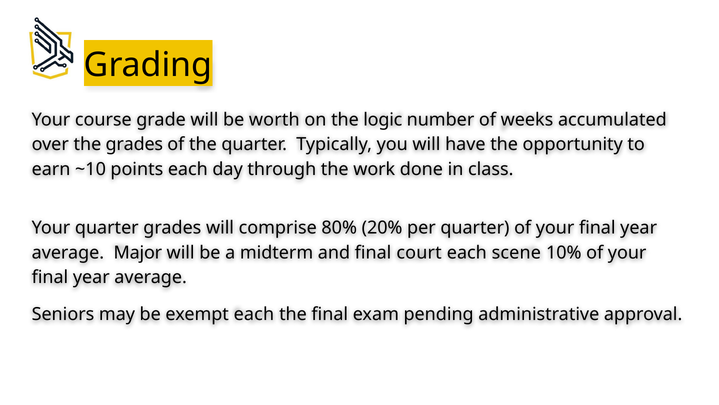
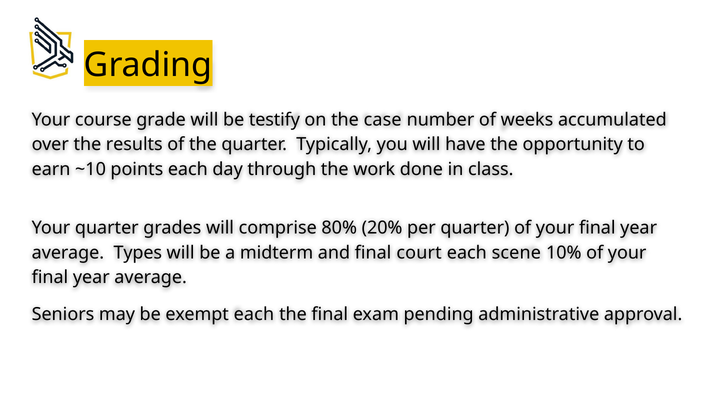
worth: worth -> testify (274, 119)
logic: logic -> case (383, 119)
the grades: grades -> results (134, 144)
Major: Major -> Types (138, 252)
